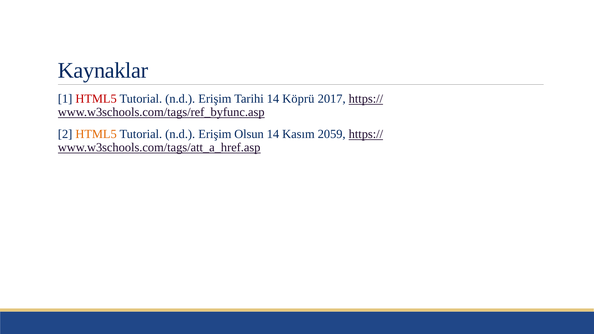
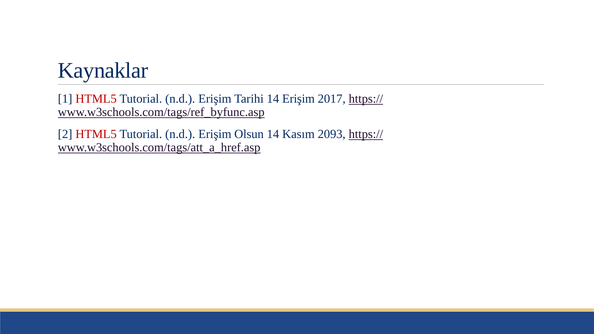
14 Köprü: Köprü -> Erişim (298, 99)
HTML5 colour: orange -> red (96, 134)
2059: 2059 -> 2093 (332, 134)
